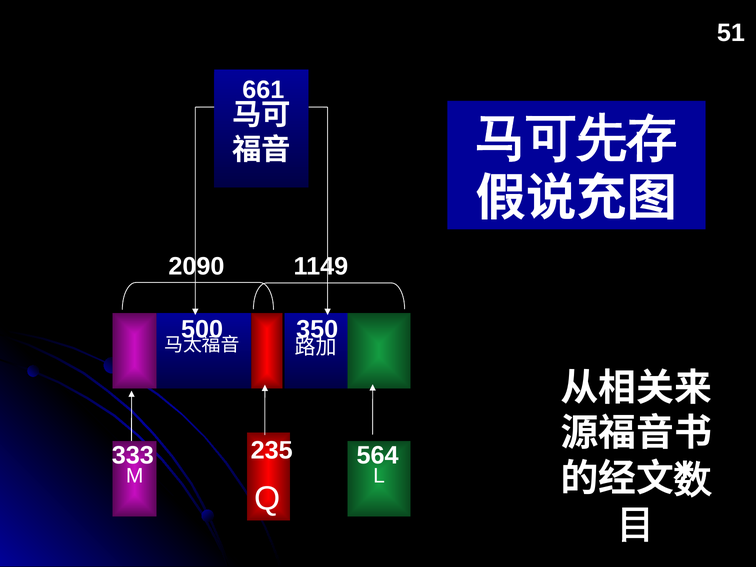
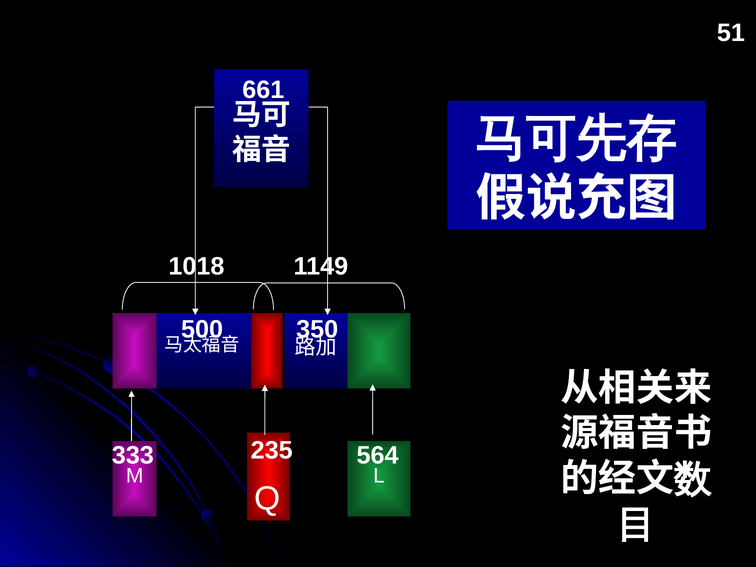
2090: 2090 -> 1018 (196, 266)
